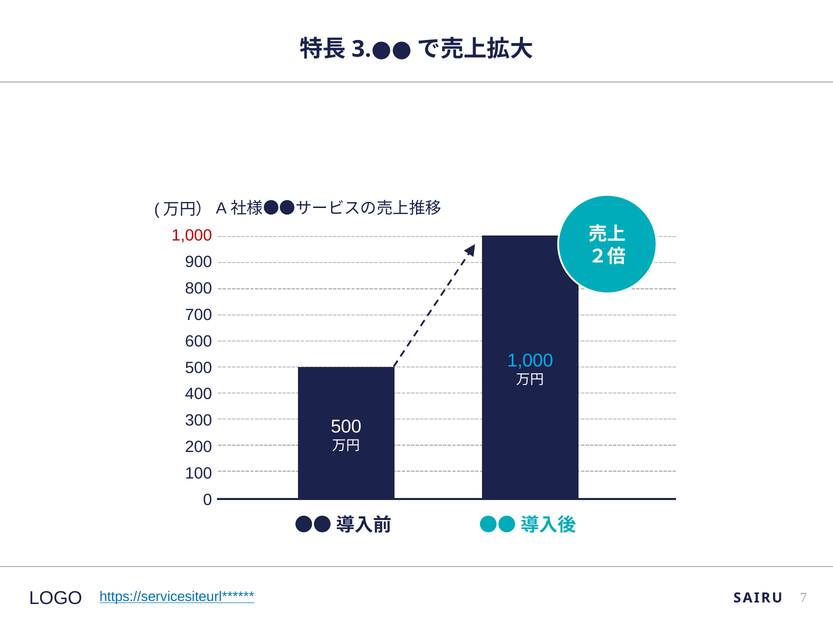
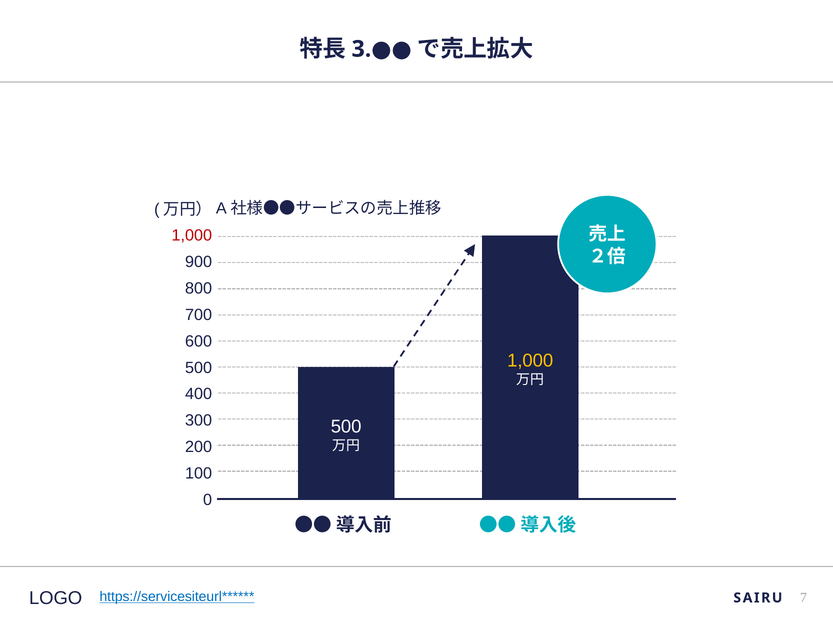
1,000 colour: light blue -> yellow (530, 361)
